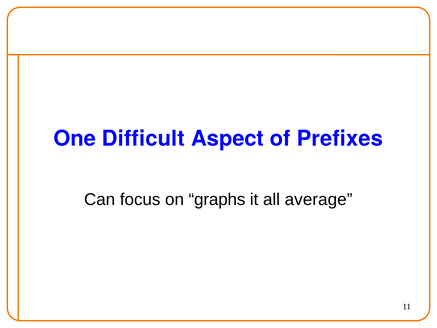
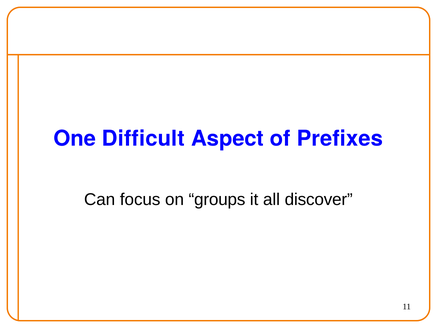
graphs: graphs -> groups (217, 199)
average: average -> discover (319, 199)
